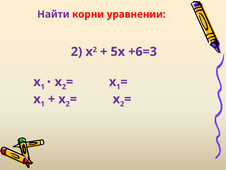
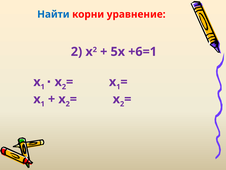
Найти colour: purple -> blue (53, 14)
уравнении: уравнении -> уравнение (136, 14)
+6=3: +6=3 -> +6=1 (143, 52)
